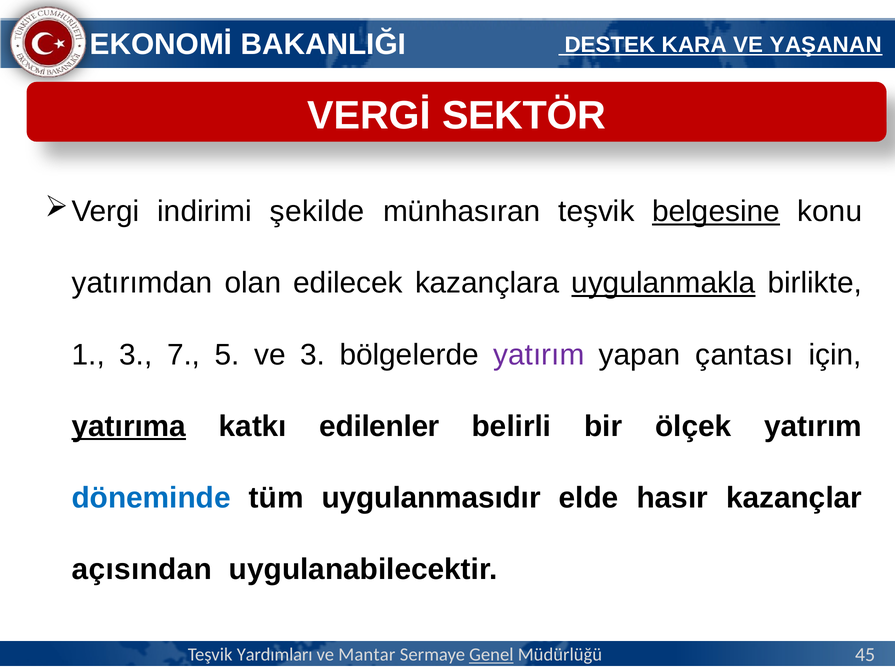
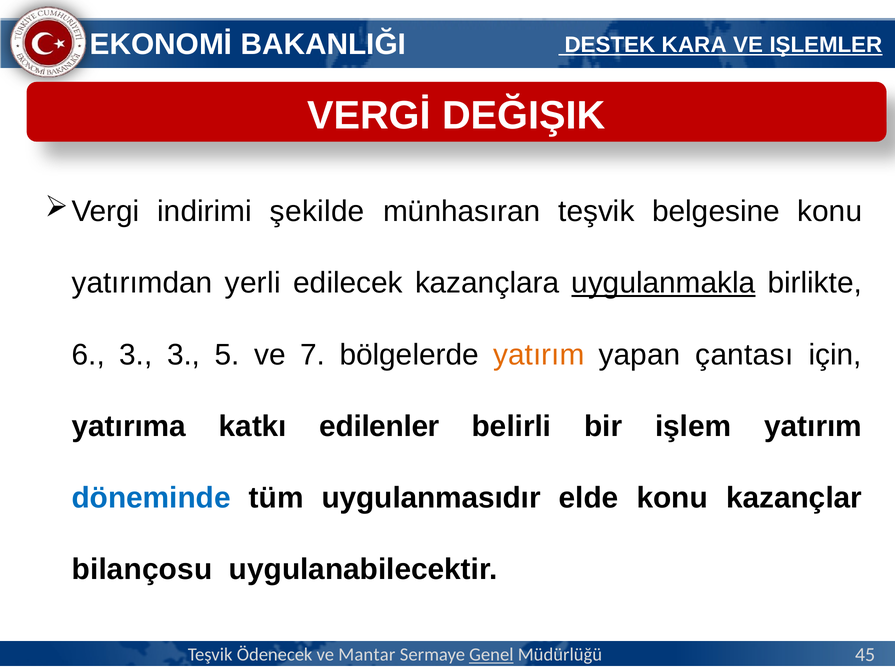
YAŞANAN: YAŞANAN -> IŞLEMLER (826, 45)
SEKTÖR: SEKTÖR -> DEĞIŞIK (524, 116)
belgesine underline: present -> none (716, 212)
olan: olan -> yerli (253, 283)
1: 1 -> 6 (88, 355)
3 7: 7 -> 3 (184, 355)
ve 3: 3 -> 7 (313, 355)
yatırım colour: purple -> orange (539, 355)
yatırıma underline: present -> none (129, 426)
ölçek: ölçek -> işlem (693, 426)
elde hasır: hasır -> konu (672, 498)
açısından: açısından -> bilançosu (142, 570)
Yardımları: Yardımları -> Ödenecek (275, 655)
